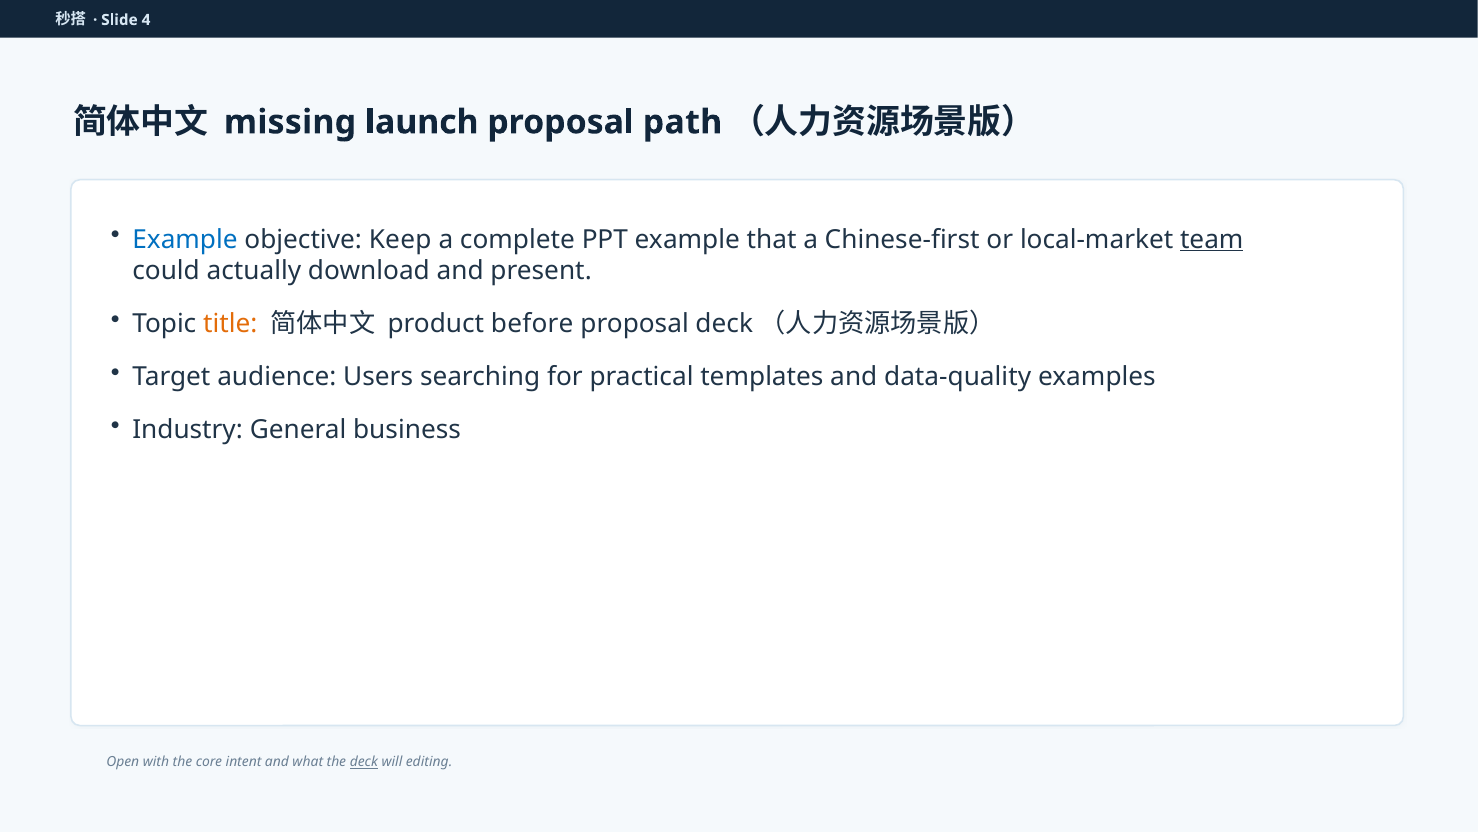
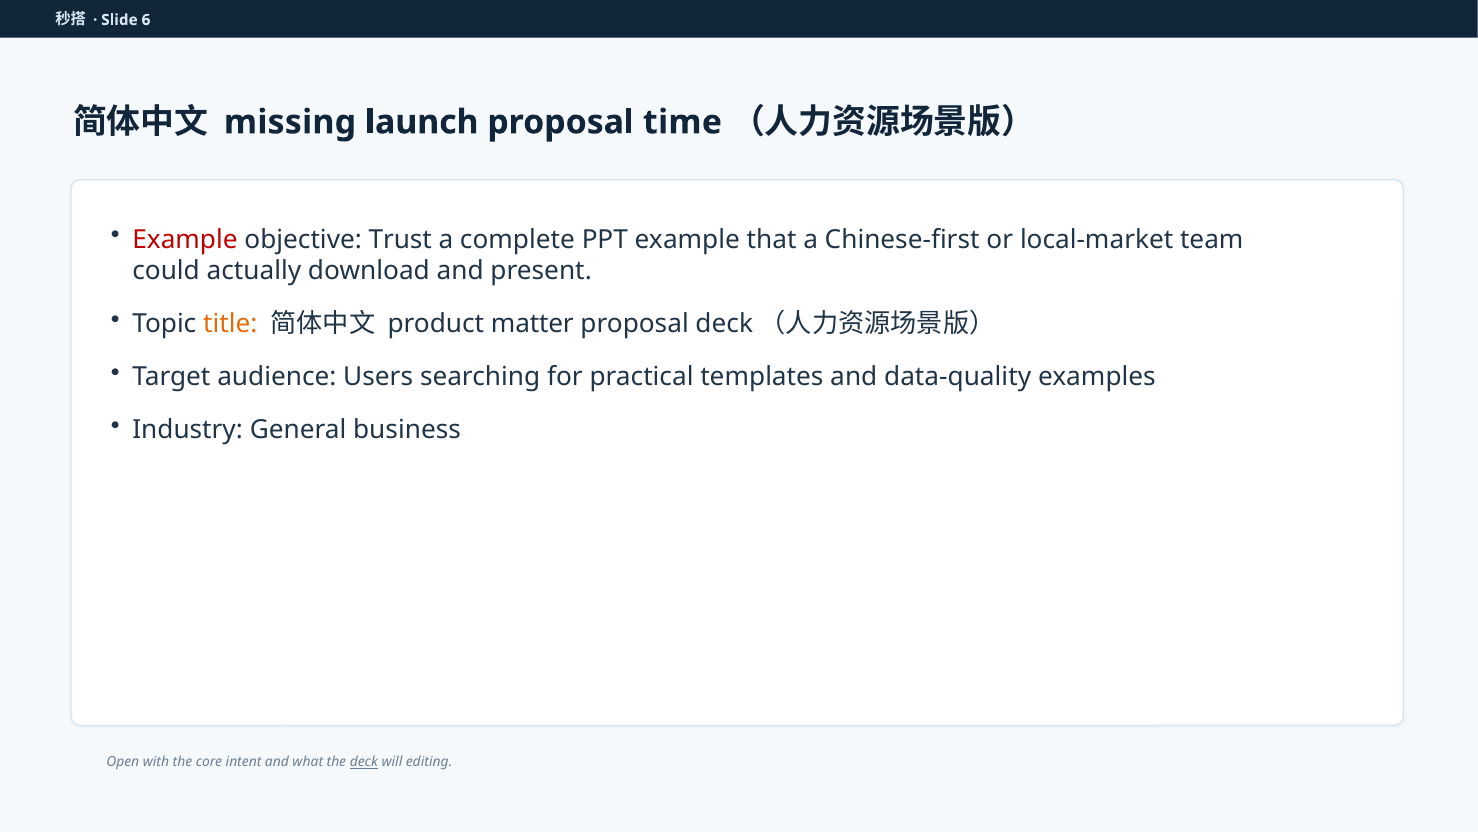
4: 4 -> 6 (146, 20)
path: path -> time (683, 122)
Example colour: blue -> red (185, 239)
Keep: Keep -> Trust (400, 239)
team underline: present -> none (1212, 239)
before: before -> matter (532, 324)
